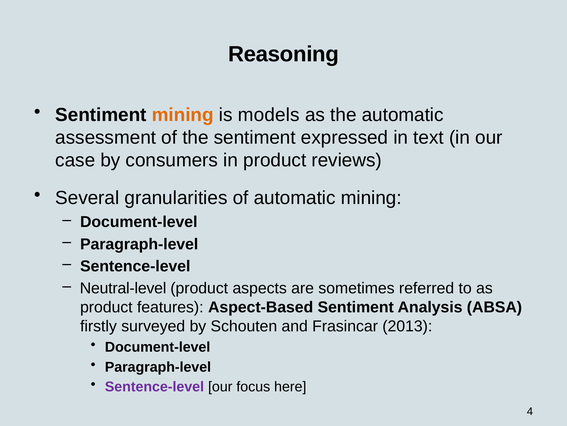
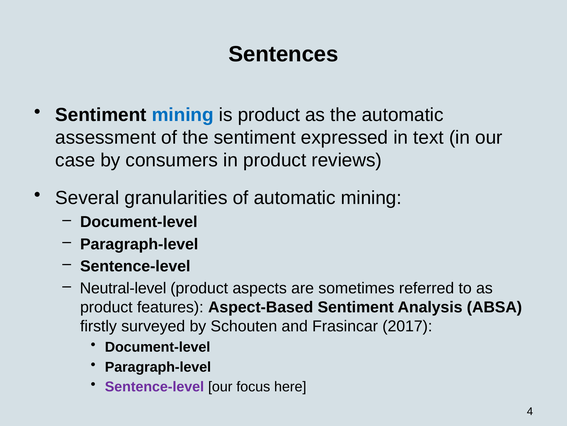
Reasoning: Reasoning -> Sentences (283, 54)
mining colour: orange -> blue (183, 115)
is models: models -> product (269, 115)
2013: 2013 -> 2017 (407, 326)
